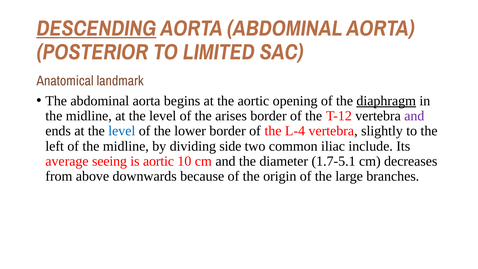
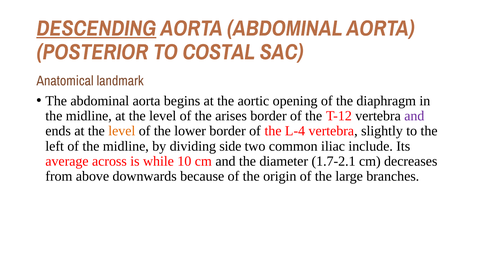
LIMITED: LIMITED -> COSTAL (219, 52)
diaphragm underline: present -> none (386, 101)
level colour: blue -> orange (122, 131)
seeing: seeing -> across (109, 161)
is aortic: aortic -> while (158, 161)
1.7-5.1: 1.7-5.1 -> 1.7-2.1 (334, 161)
